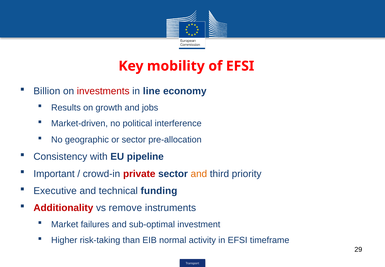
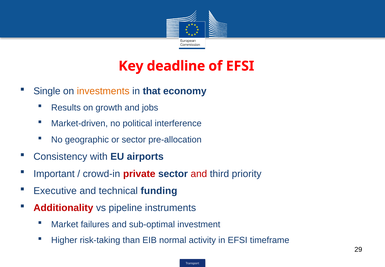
mobility: mobility -> deadline (176, 66)
Billion: Billion -> Single (47, 91)
investments colour: red -> orange (103, 91)
line: line -> that (152, 91)
pipeline: pipeline -> airports (145, 156)
and colour: orange -> red (199, 174)
remove: remove -> pipeline (125, 208)
